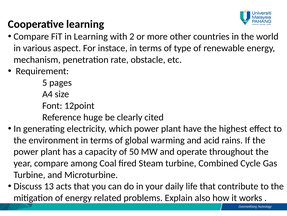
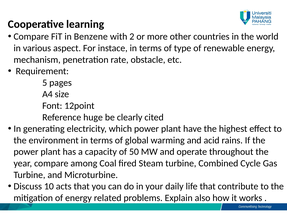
in Learning: Learning -> Benzene (91, 37)
13: 13 -> 10 (49, 186)
